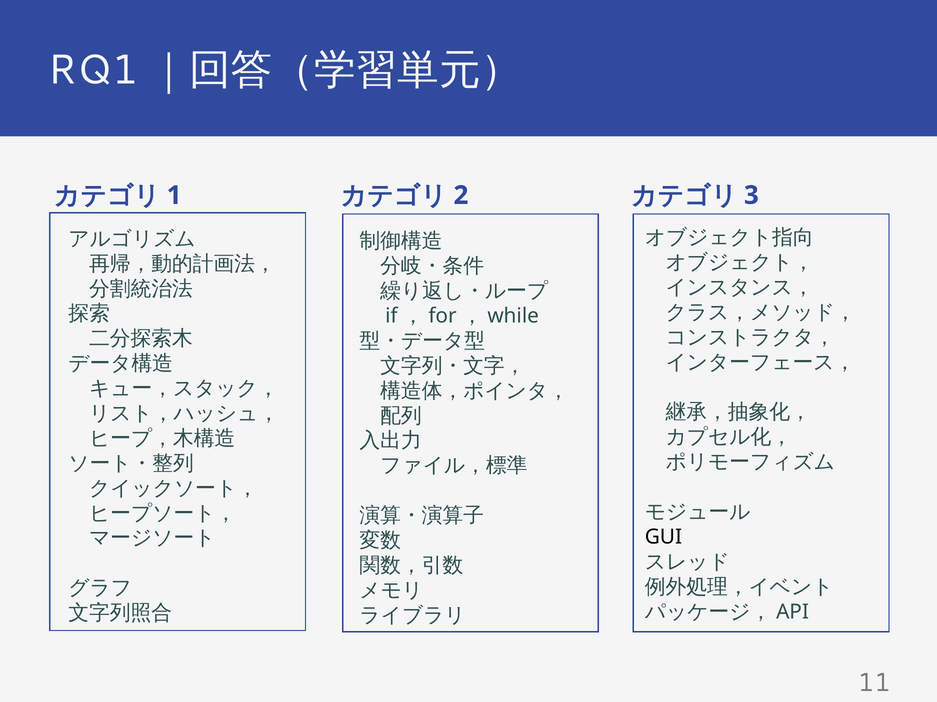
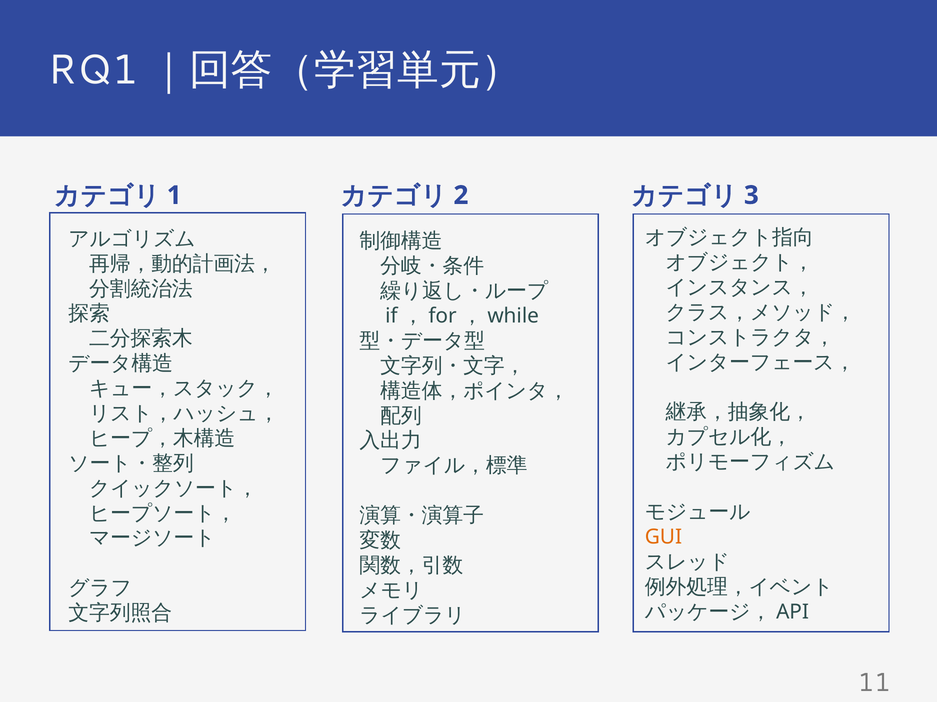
GUI colour: black -> orange (663, 537)
